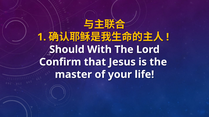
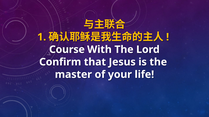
Should: Should -> Course (67, 50)
